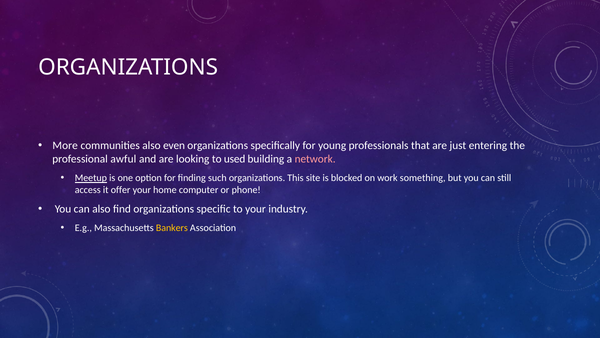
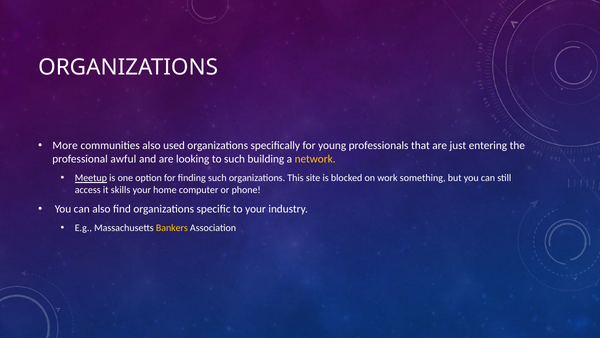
even: even -> used (174, 145)
to used: used -> such (235, 159)
network colour: pink -> yellow (315, 159)
offer: offer -> skills (121, 190)
